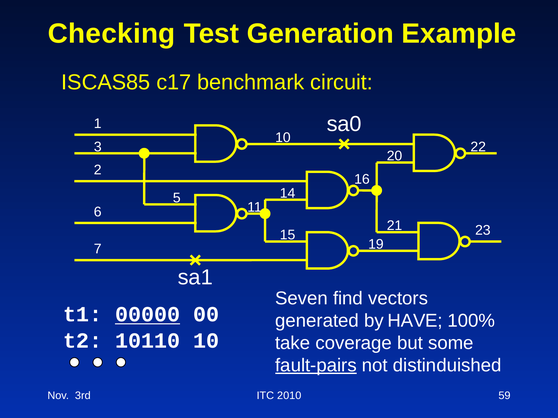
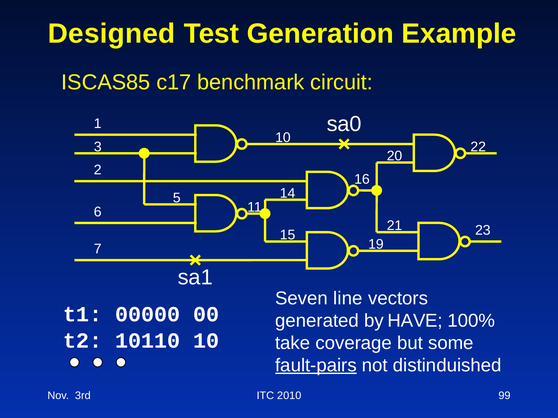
Checking: Checking -> Designed (112, 34)
find: find -> line (348, 299)
00000 underline: present -> none (148, 315)
59: 59 -> 99 (504, 396)
